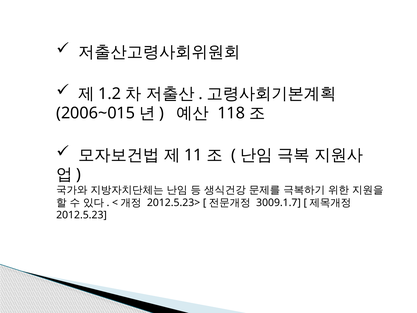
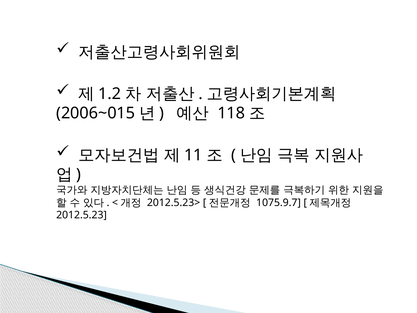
3009.1.7: 3009.1.7 -> 1075.9.7 (279, 202)
